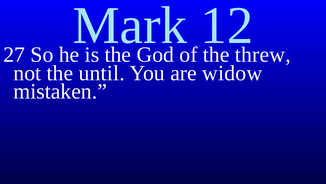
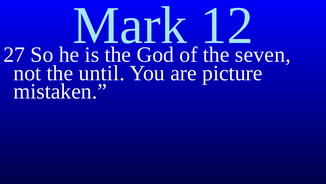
threw: threw -> seven (263, 55)
widow: widow -> picture (232, 73)
